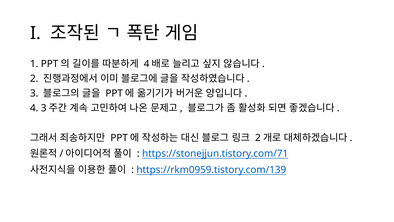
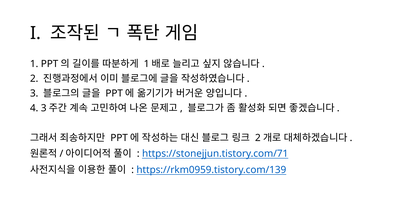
4: 4 -> 1 (147, 64)
